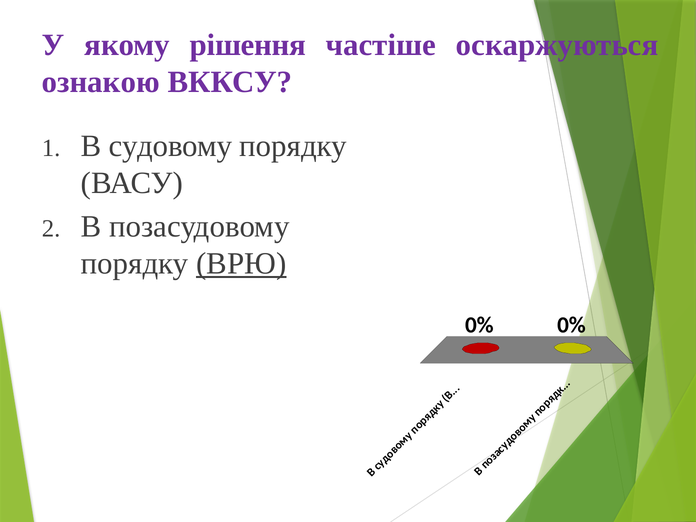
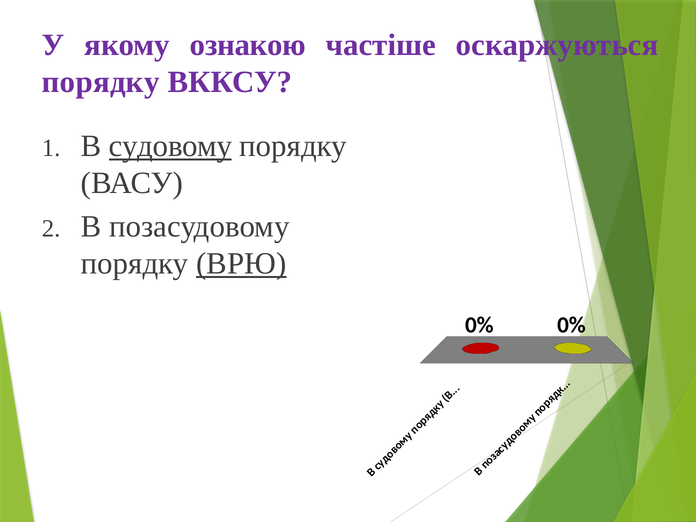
рішення: рішення -> ознакою (248, 45)
ознакою: ознакою -> порядку (101, 82)
судовому underline: none -> present (171, 146)
